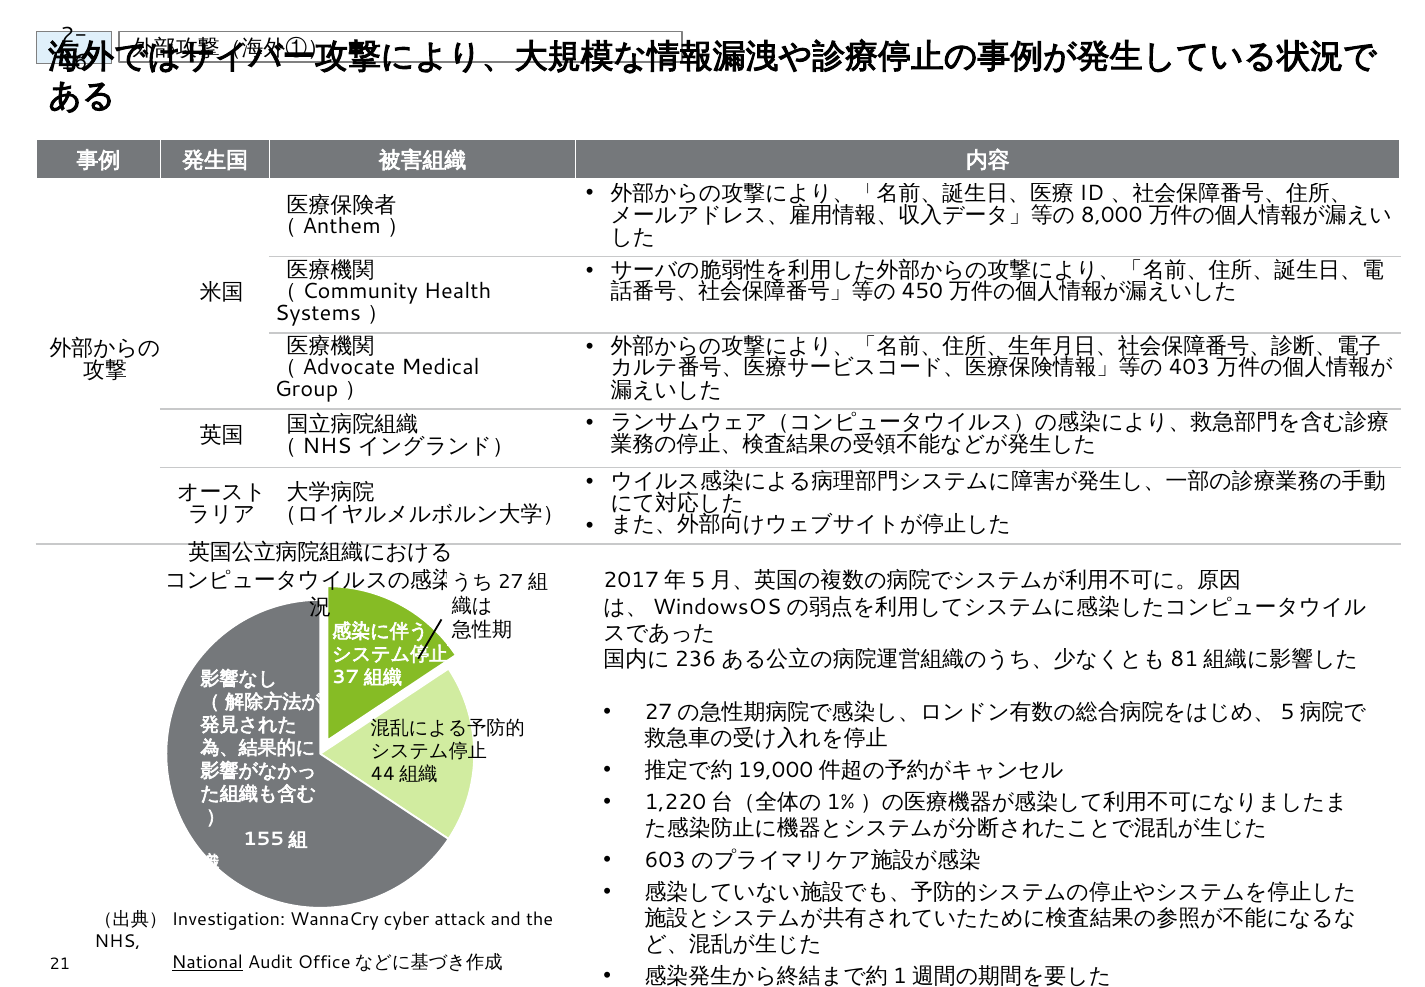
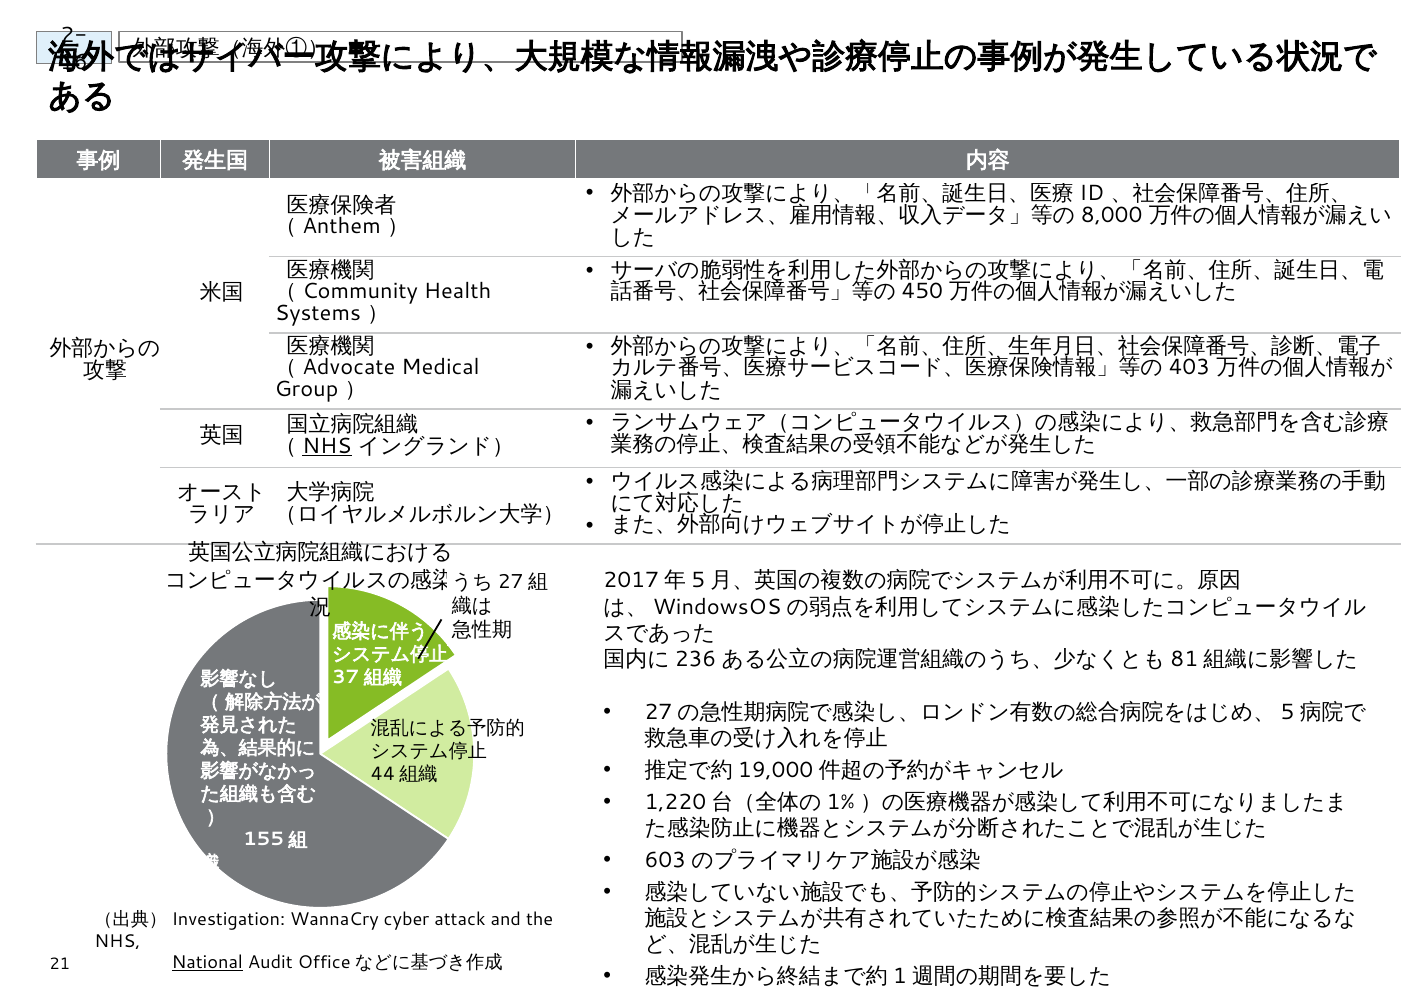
NHS underline: none -> present (327, 446)
